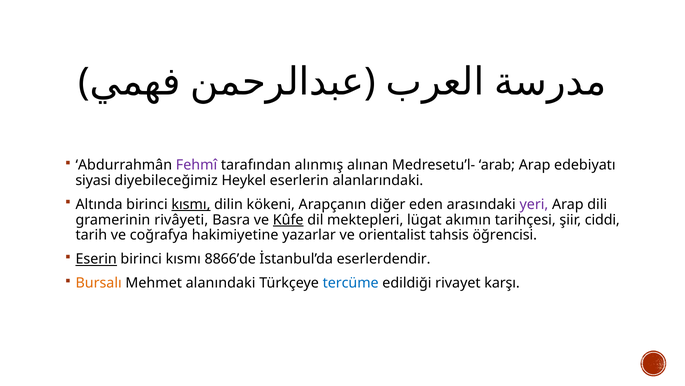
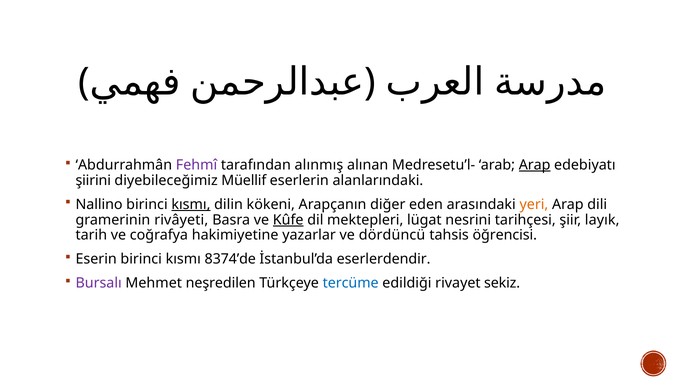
Arap underline: none -> present (535, 165)
siyasi: siyasi -> şiirini (93, 180)
Heykel: Heykel -> Müellif (244, 180)
Altında: Altında -> Nallino (99, 204)
yeri colour: purple -> orange (534, 204)
akımın: akımın -> nesrini (468, 219)
ciddi: ciddi -> layık (602, 219)
orientalist: orientalist -> dördüncü (392, 235)
Eserin underline: present -> none (96, 259)
8866’de: 8866’de -> 8374’de (230, 259)
Bursalı colour: orange -> purple (99, 283)
alanındaki: alanındaki -> neşredilen (221, 283)
karşı: karşı -> sekiz (502, 283)
